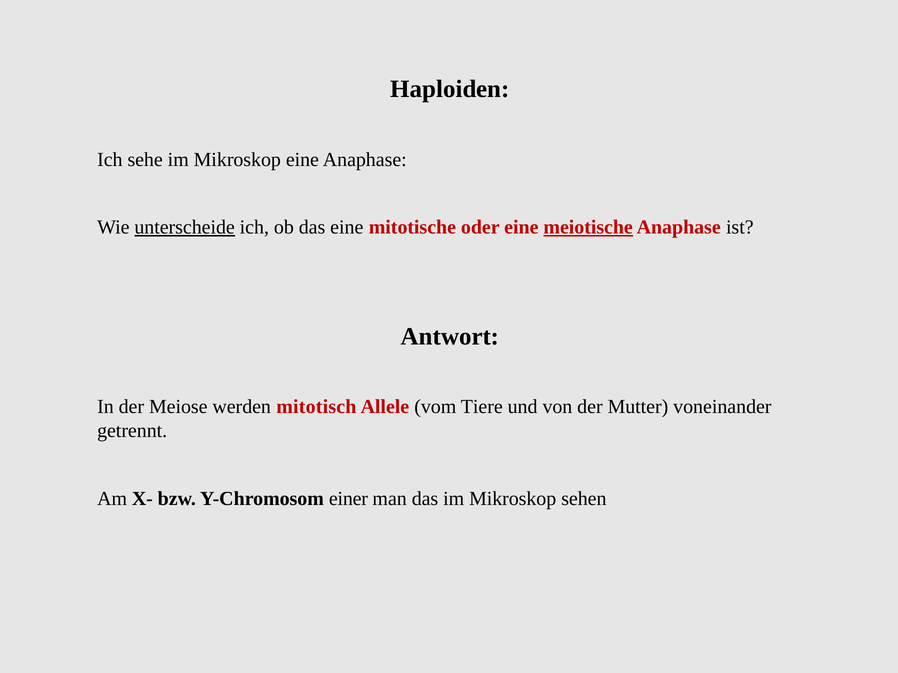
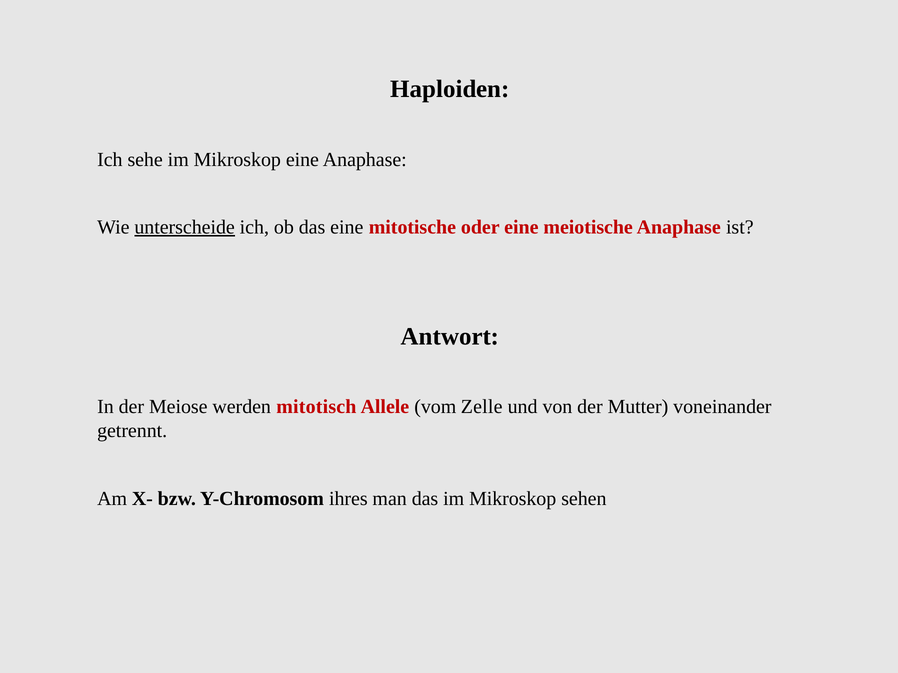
meiotische underline: present -> none (588, 227)
Tiere: Tiere -> Zelle (482, 407)
einer: einer -> ihres (348, 499)
